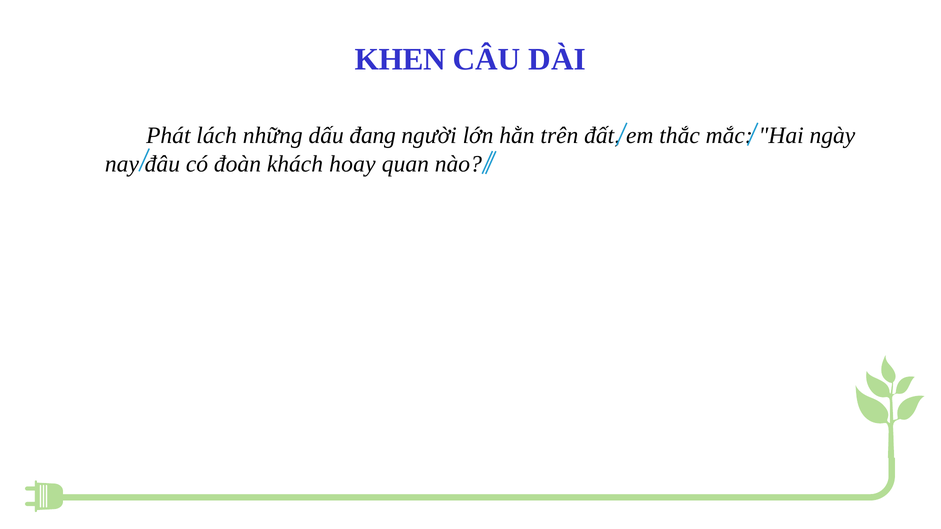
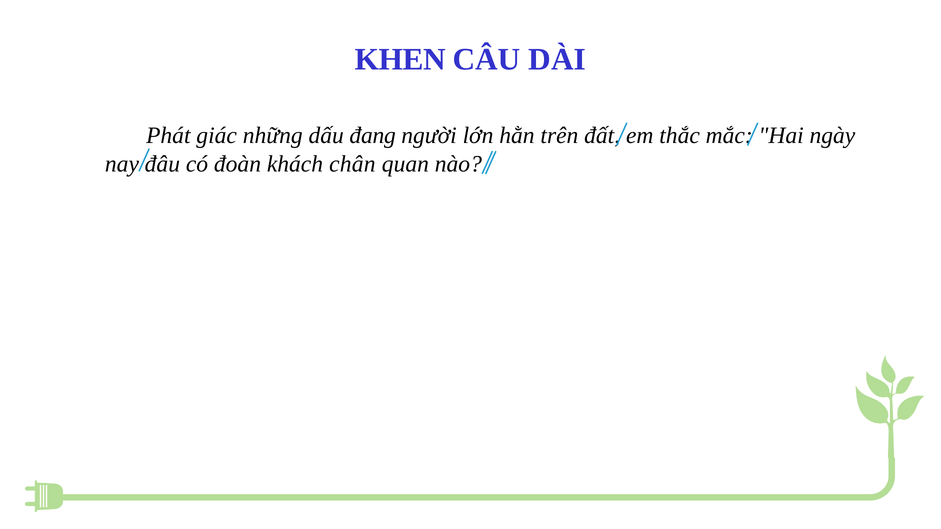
lách: lách -> giác (217, 136)
hoay: hoay -> chân (352, 164)
